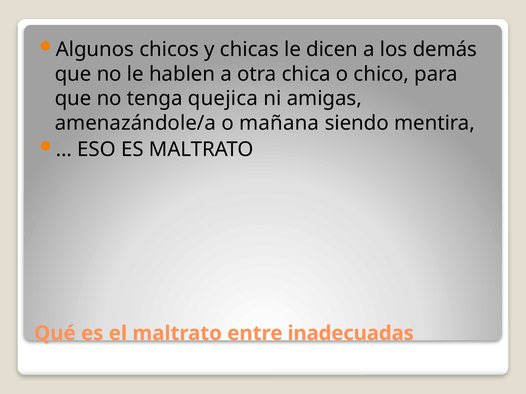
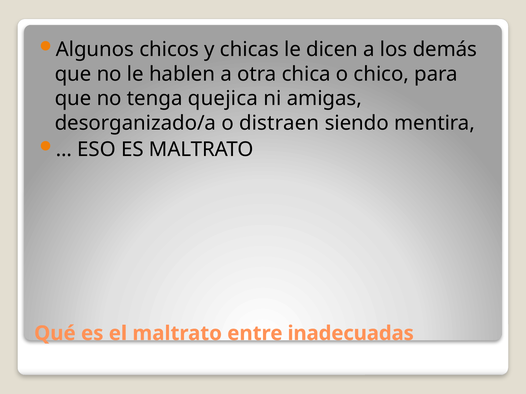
amenazándole/a: amenazándole/a -> desorganizado/a (135, 123)
mañana: mañana -> distraen (279, 123)
